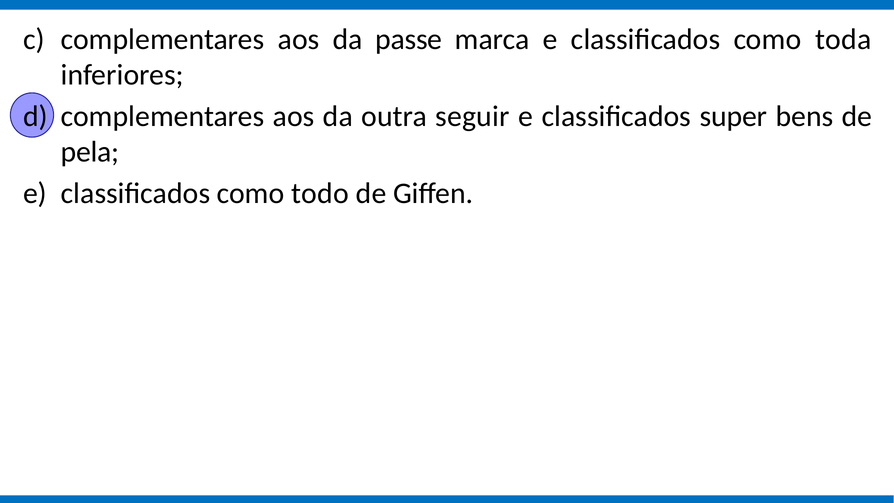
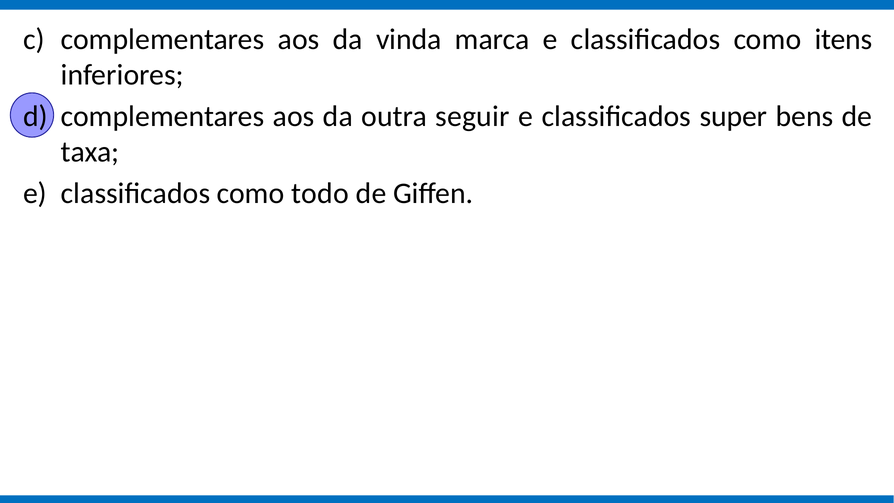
passe: passe -> vinda (409, 39)
toda: toda -> itens (844, 39)
pela: pela -> taxa (90, 152)
